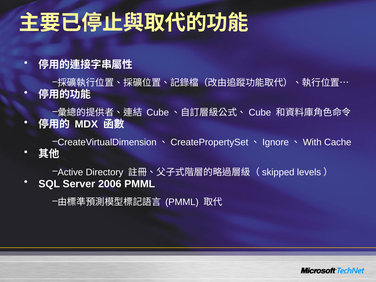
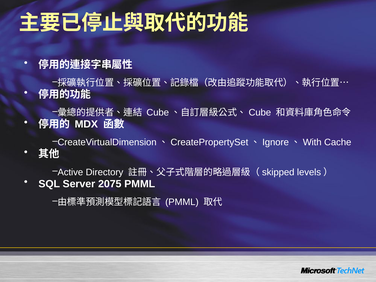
2006: 2006 -> 2075 (110, 184)
